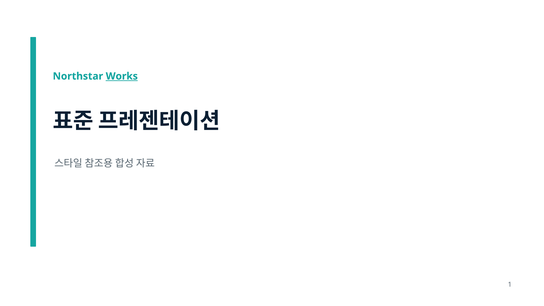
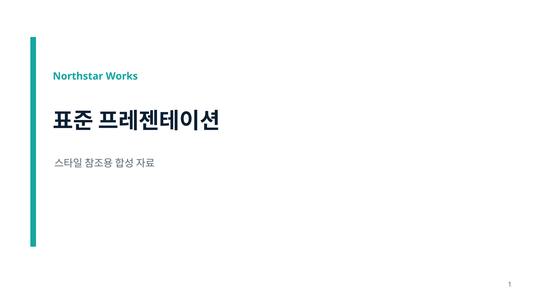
Works underline: present -> none (122, 76)
